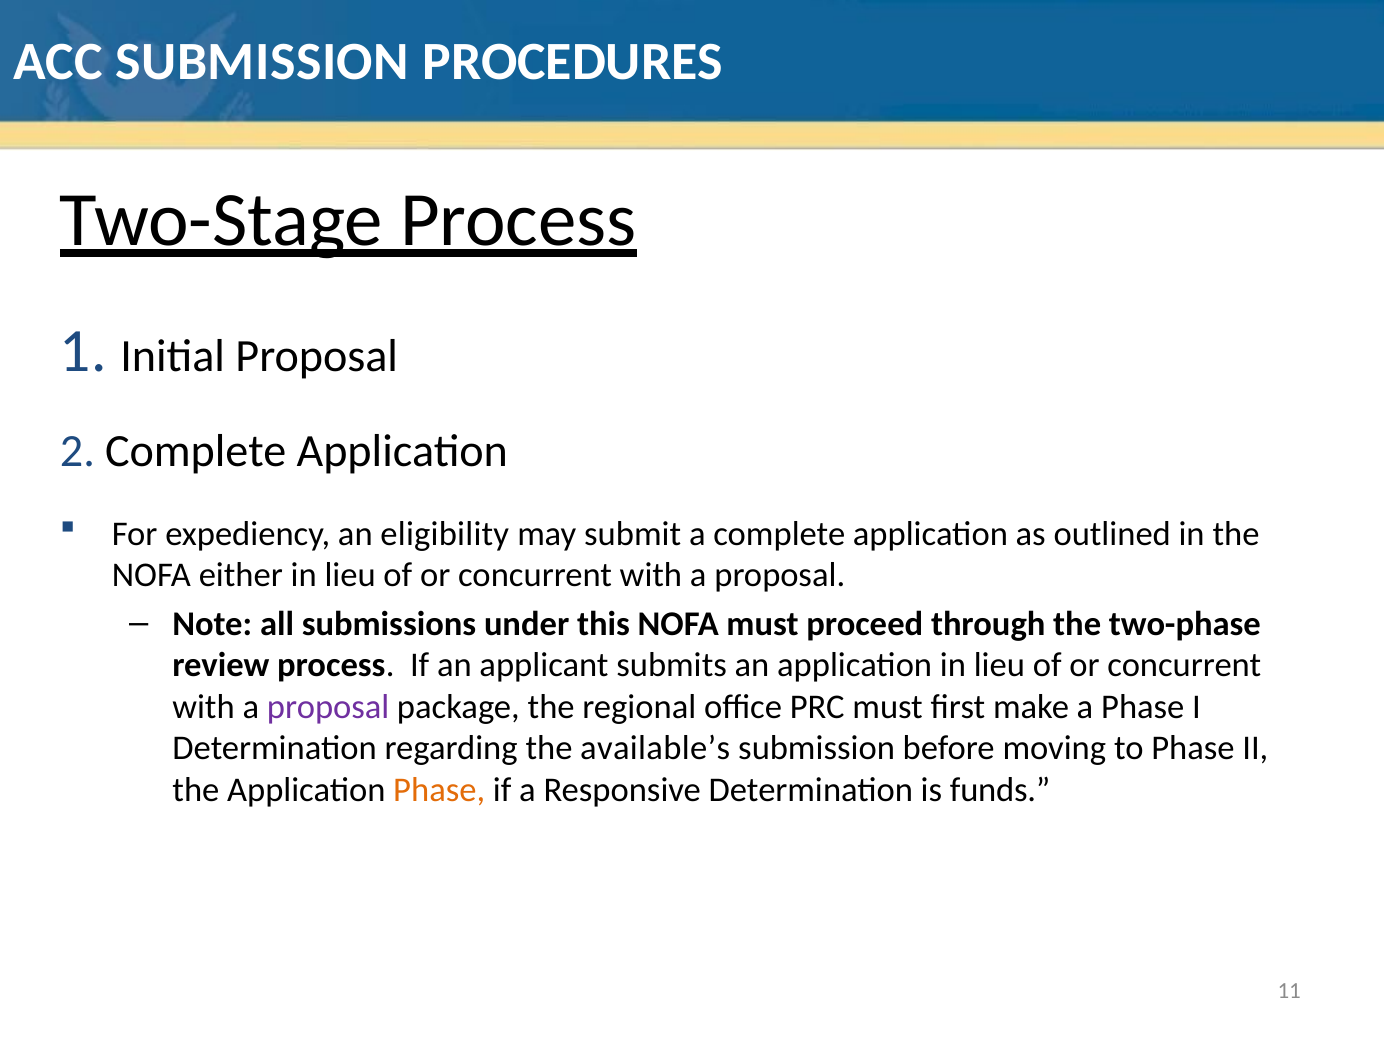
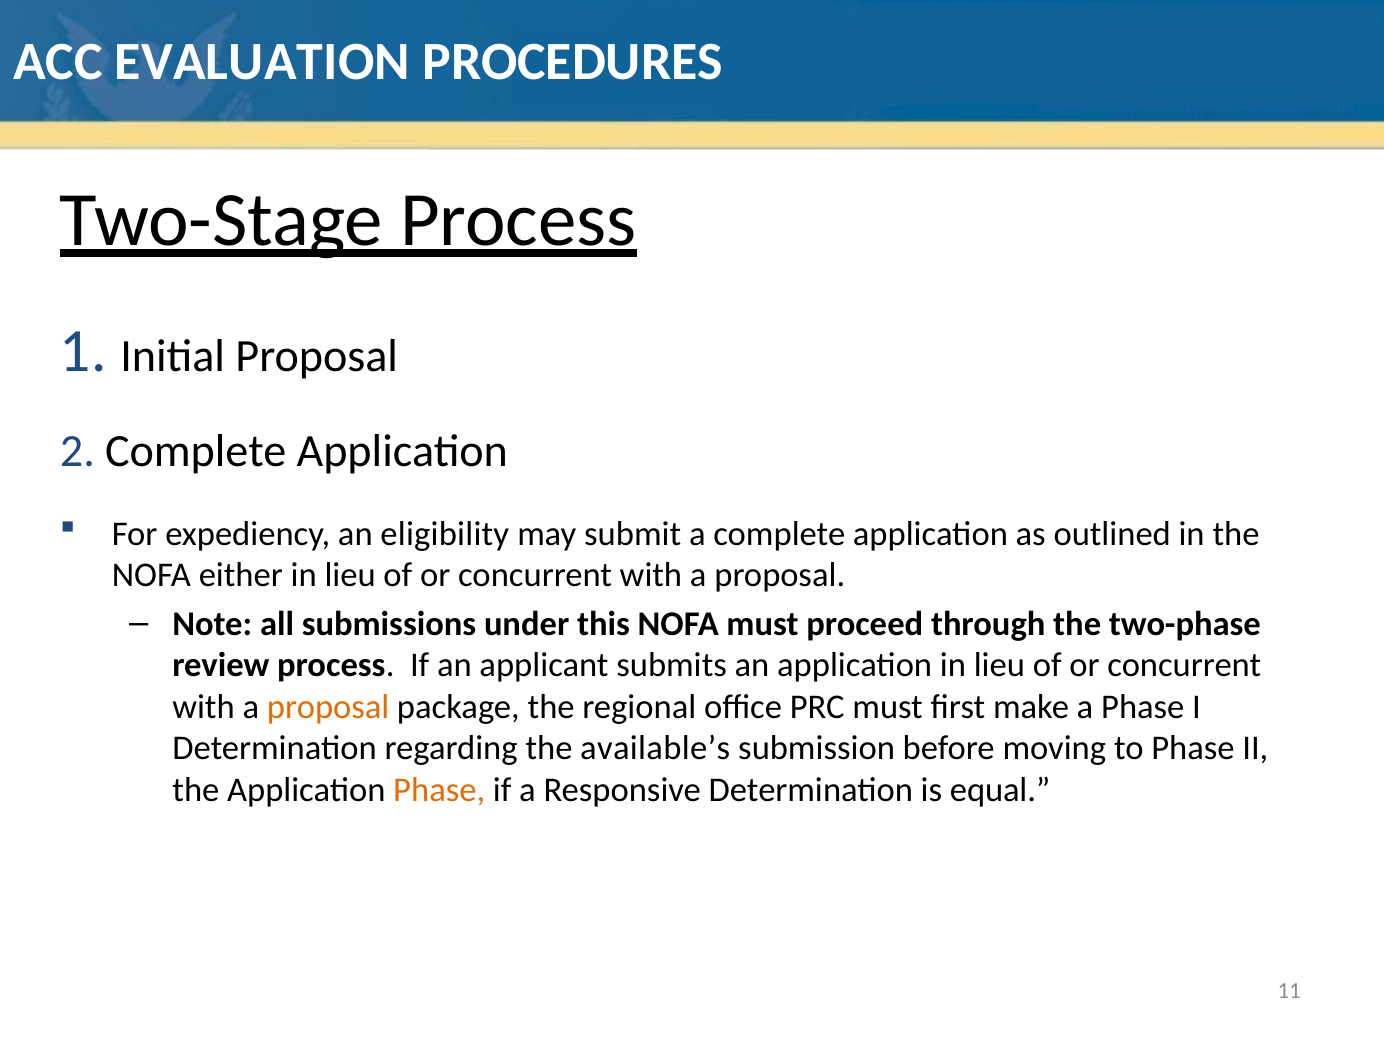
ACC SUBMISSION: SUBMISSION -> EVALUATION (262, 61)
proposal colour: purple -> orange (328, 707)
funds: funds -> equal (1000, 790)
